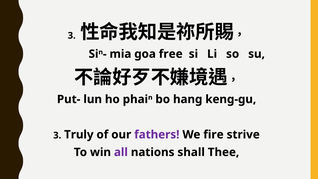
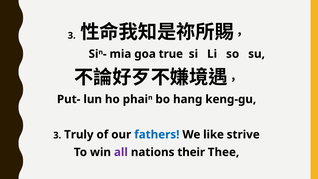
free: free -> true (171, 54)
fathers colour: purple -> blue (157, 134)
fire: fire -> like (214, 134)
shall: shall -> their (191, 152)
